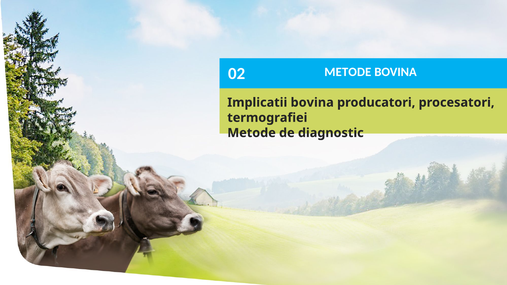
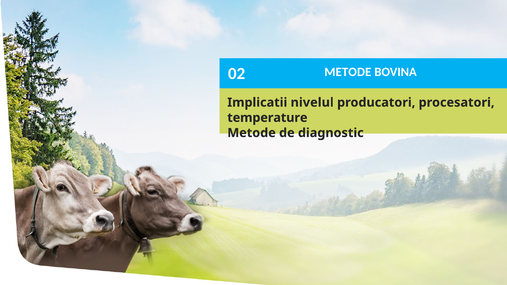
Implicatii bovina: bovina -> nivelul (312, 103)
termografiei: termografiei -> temperature (267, 118)
